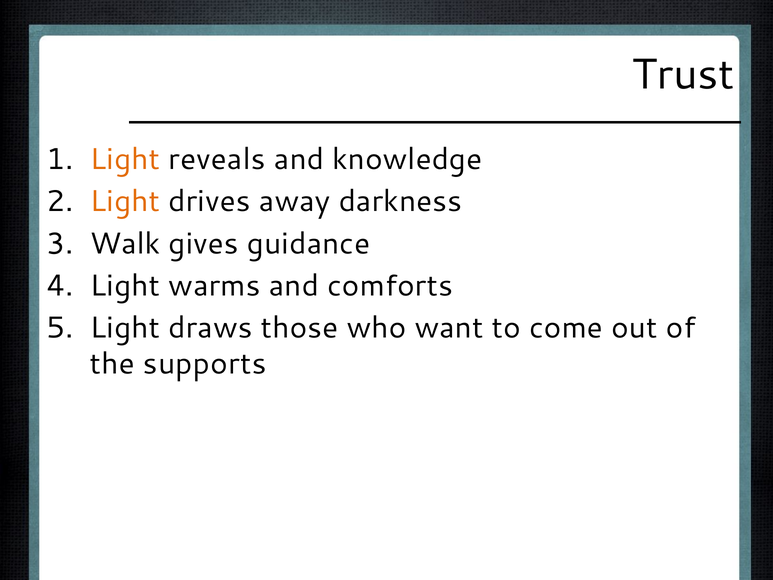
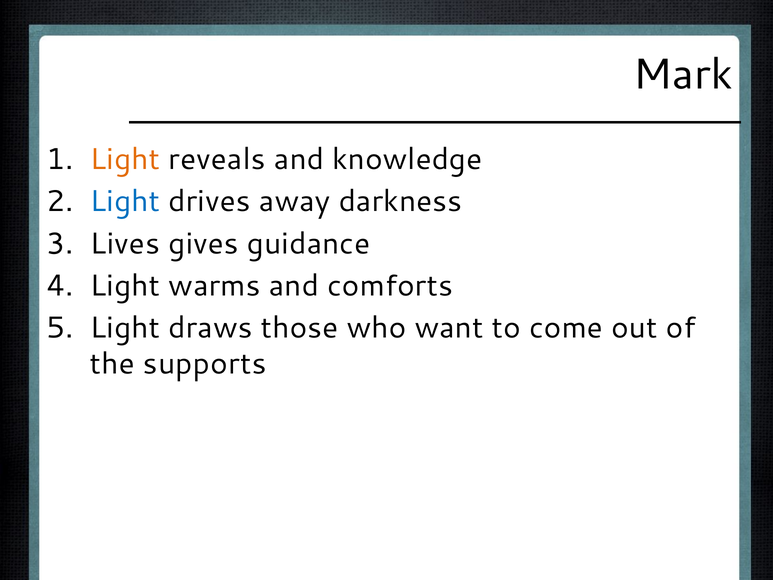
Trust: Trust -> Mark (683, 75)
Light colour: orange -> blue (125, 201)
Walk: Walk -> Lives (125, 244)
